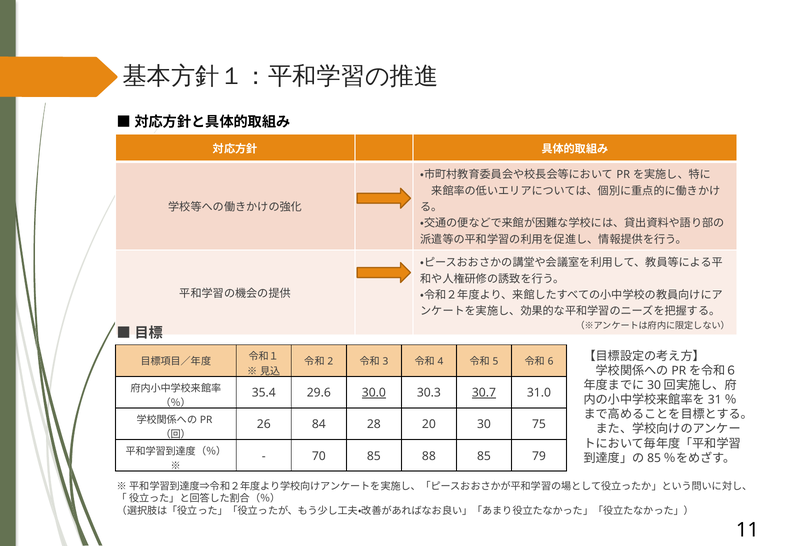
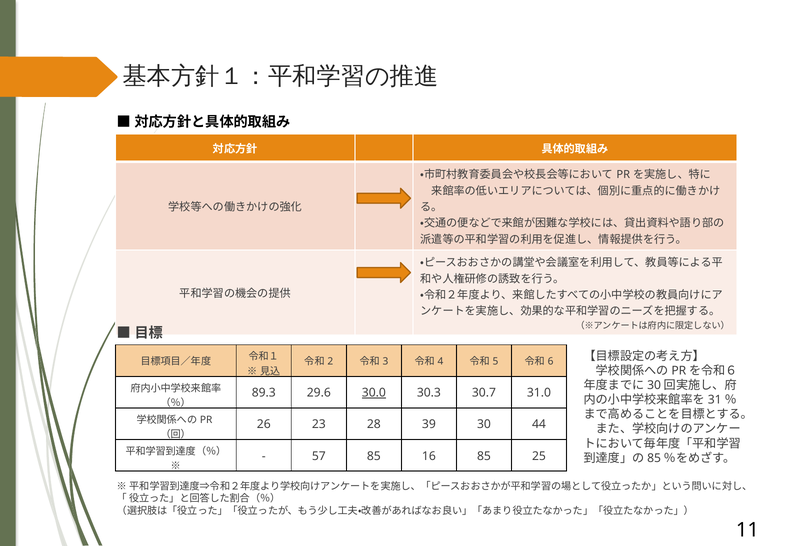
35.4: 35.4 -> 89.3 (264, 393)
30.7 underline: present -> none (484, 393)
84: 84 -> 23 (319, 424)
20: 20 -> 39 (429, 424)
75: 75 -> 44 (539, 424)
70: 70 -> 57 (319, 456)
88: 88 -> 16 (429, 456)
79: 79 -> 25 (539, 456)
